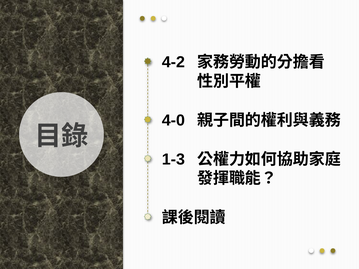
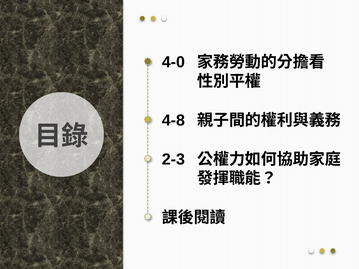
4-2: 4-2 -> 4-0 (173, 62)
4-0: 4-0 -> 4-8 (173, 121)
1-3: 1-3 -> 2-3 (173, 159)
